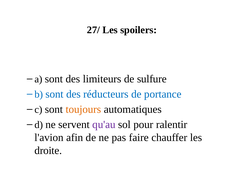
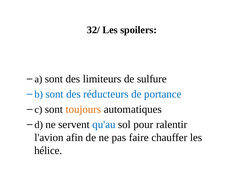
27/: 27/ -> 32/ (93, 30)
qu'au colour: purple -> blue (104, 124)
droite: droite -> hélice (48, 151)
